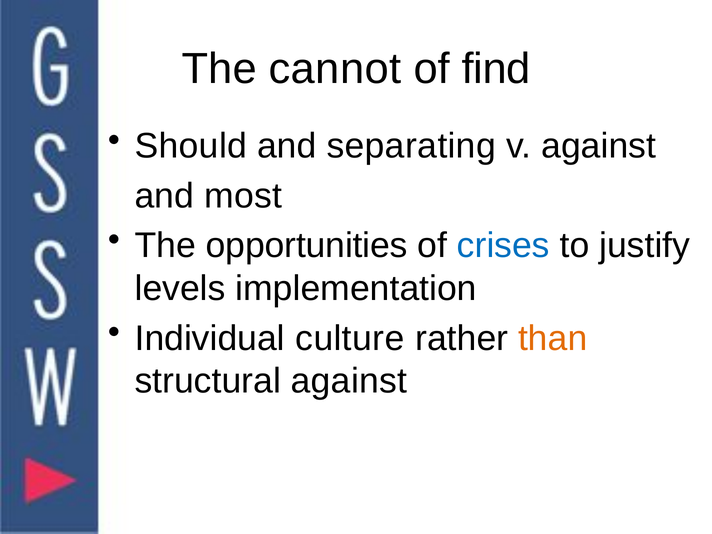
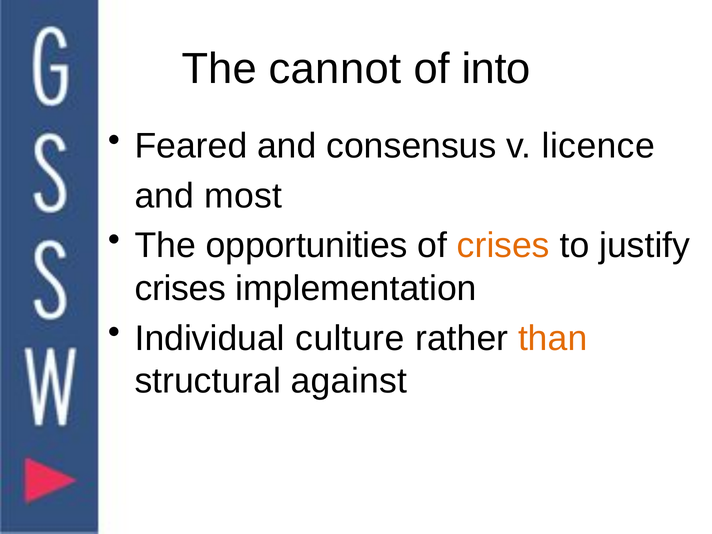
find: find -> into (496, 69)
Should: Should -> Feared (191, 146)
separating: separating -> consensus (411, 146)
v against: against -> licence (598, 146)
crises colour: blue -> orange (503, 246)
levels: levels -> crises (180, 288)
